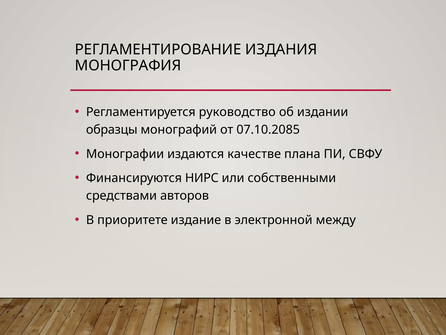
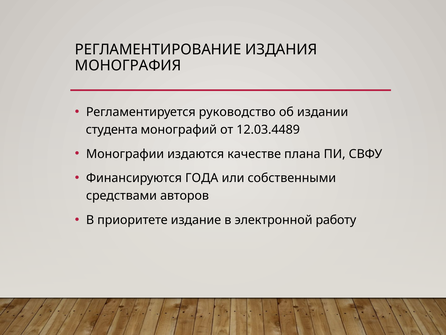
образцы: образцы -> студента (112, 130)
07.10.2085: 07.10.2085 -> 12.03.4489 (268, 130)
НИРС: НИРС -> ГОДА (202, 178)
между: между -> работу (336, 220)
